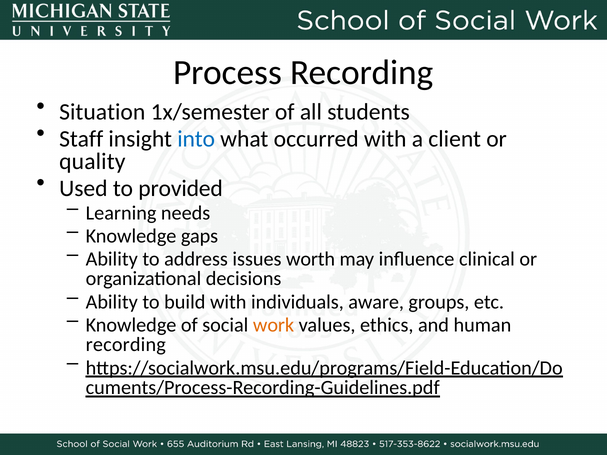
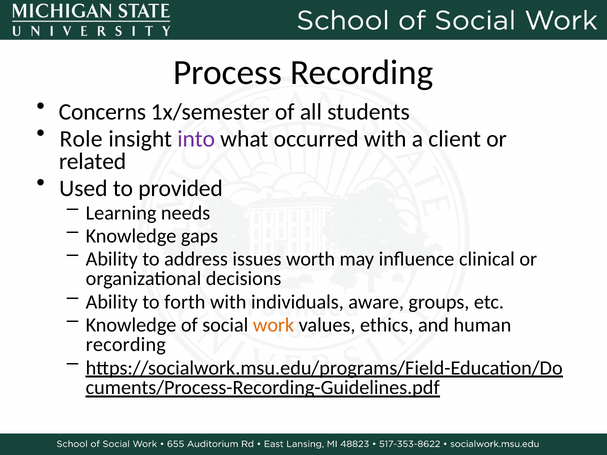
Situation: Situation -> Concerns (102, 112)
Staff: Staff -> Role (81, 139)
into colour: blue -> purple (196, 139)
quality: quality -> related (93, 162)
build: build -> forth (185, 302)
